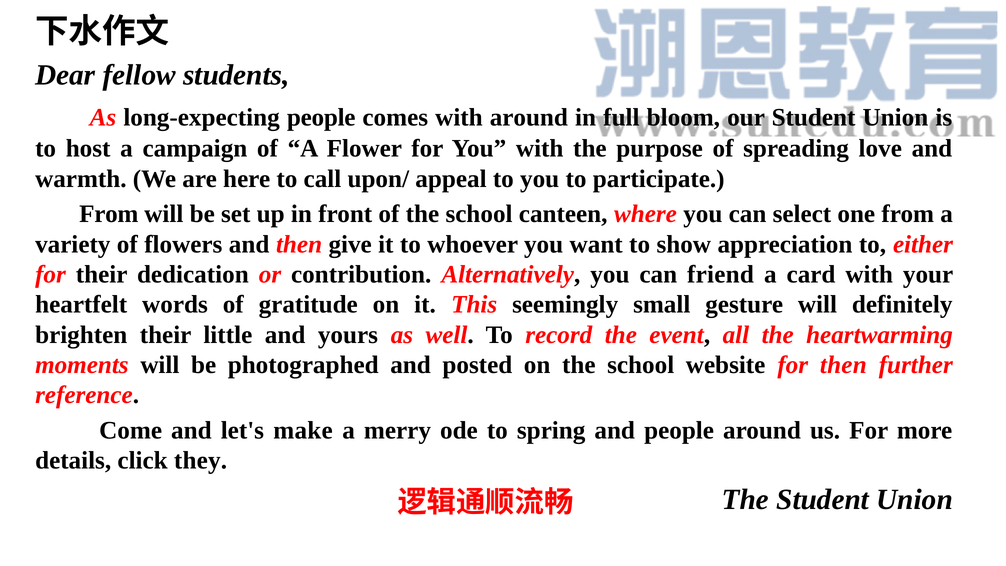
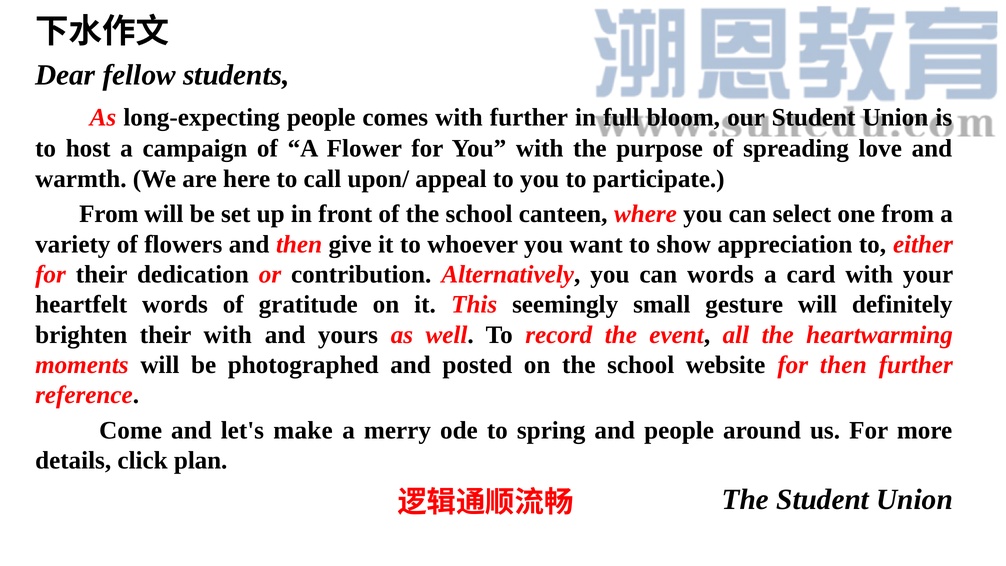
with around: around -> further (529, 118)
can friend: friend -> words (720, 274)
their little: little -> with (228, 335)
they: they -> plan (201, 460)
